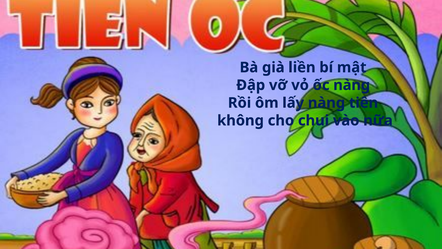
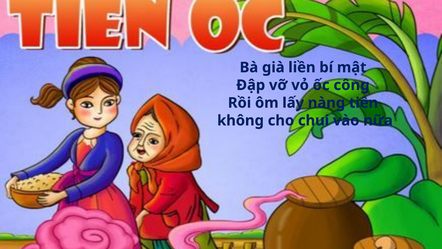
ốc nàng: nàng -> công (352, 85)
